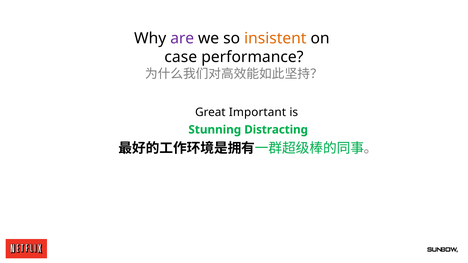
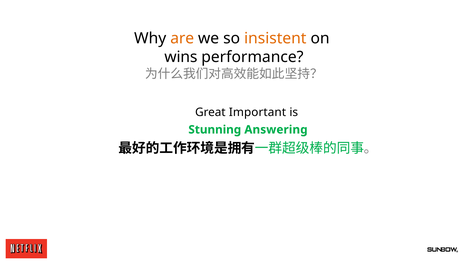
are colour: purple -> orange (182, 38)
case: case -> wins (181, 57)
Distracting: Distracting -> Answering (276, 130)
